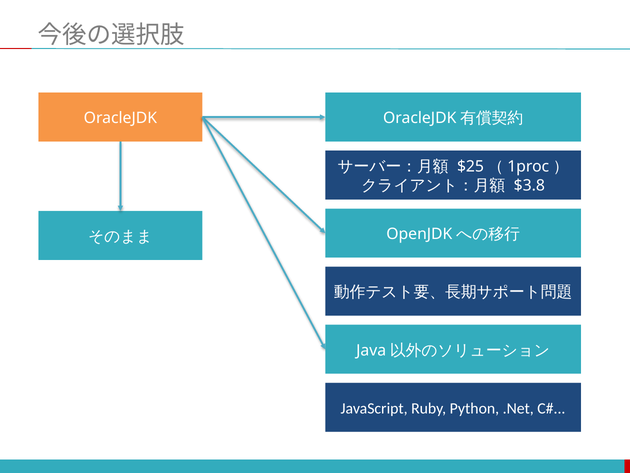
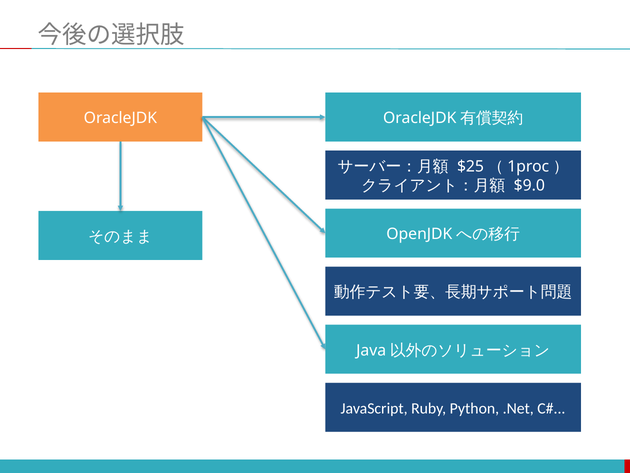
$3.8: $3.8 -> $9.0 (529, 185)
